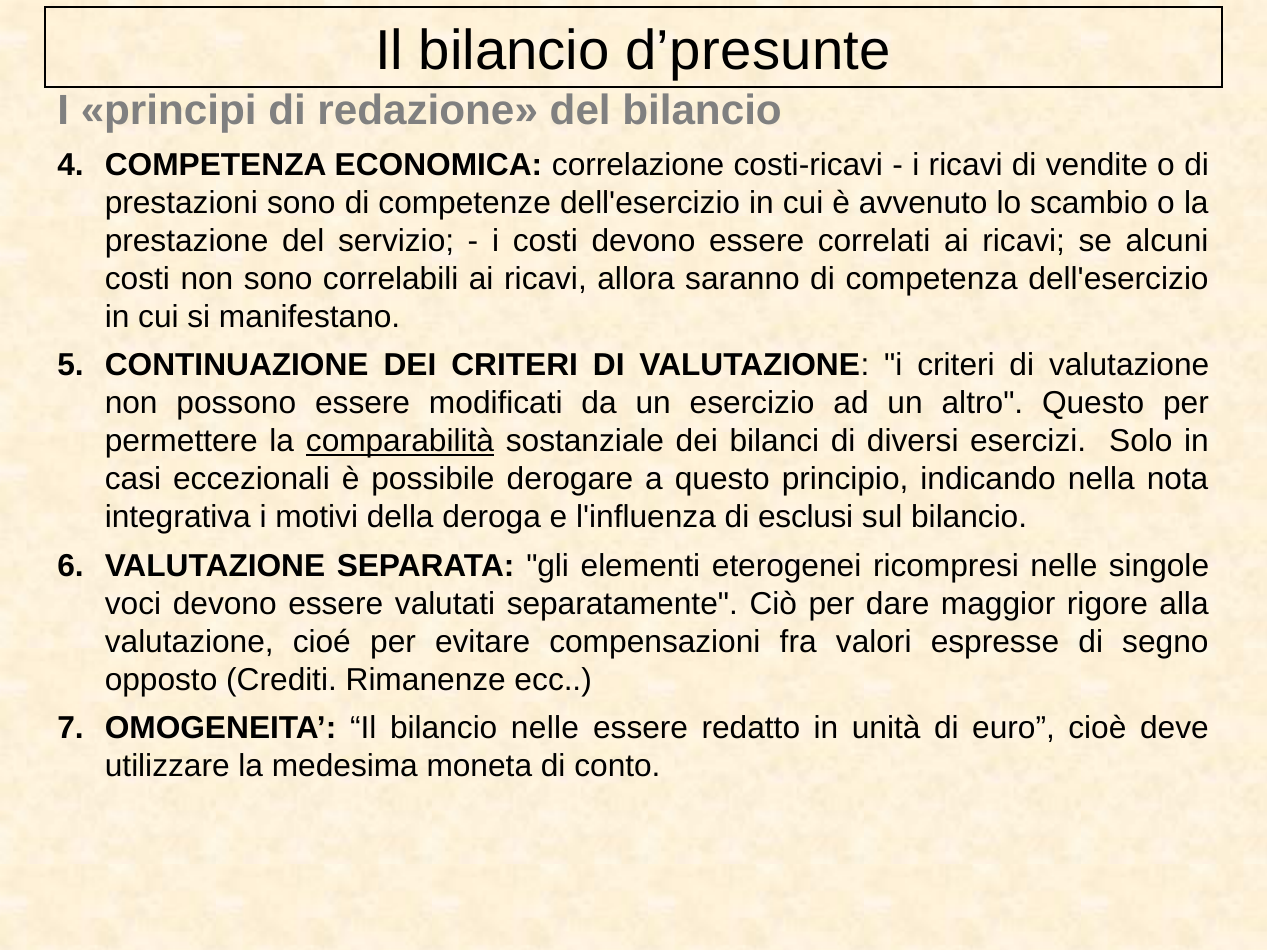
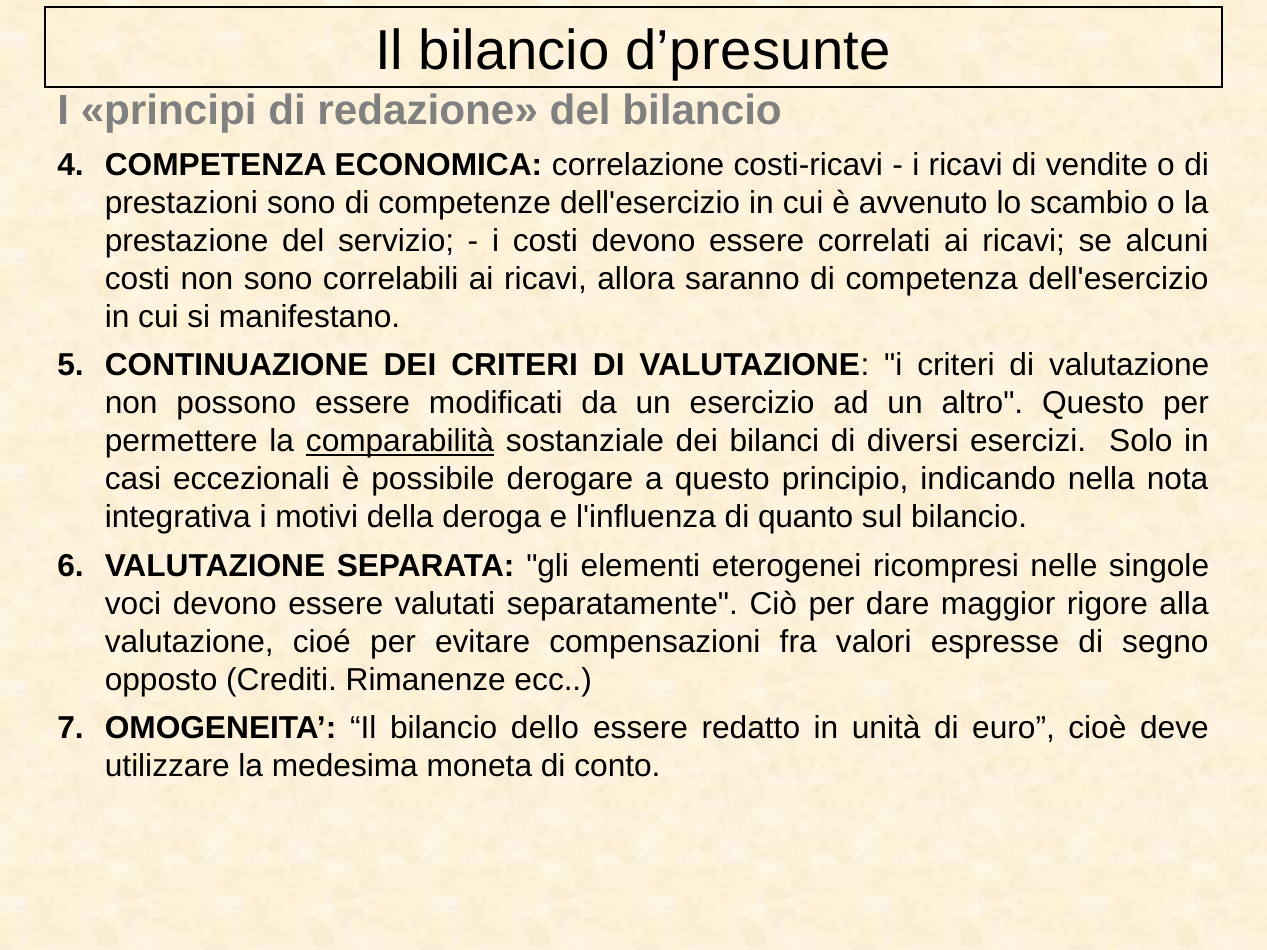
esclusi: esclusi -> quanto (806, 517)
bilancio nelle: nelle -> dello (545, 729)
